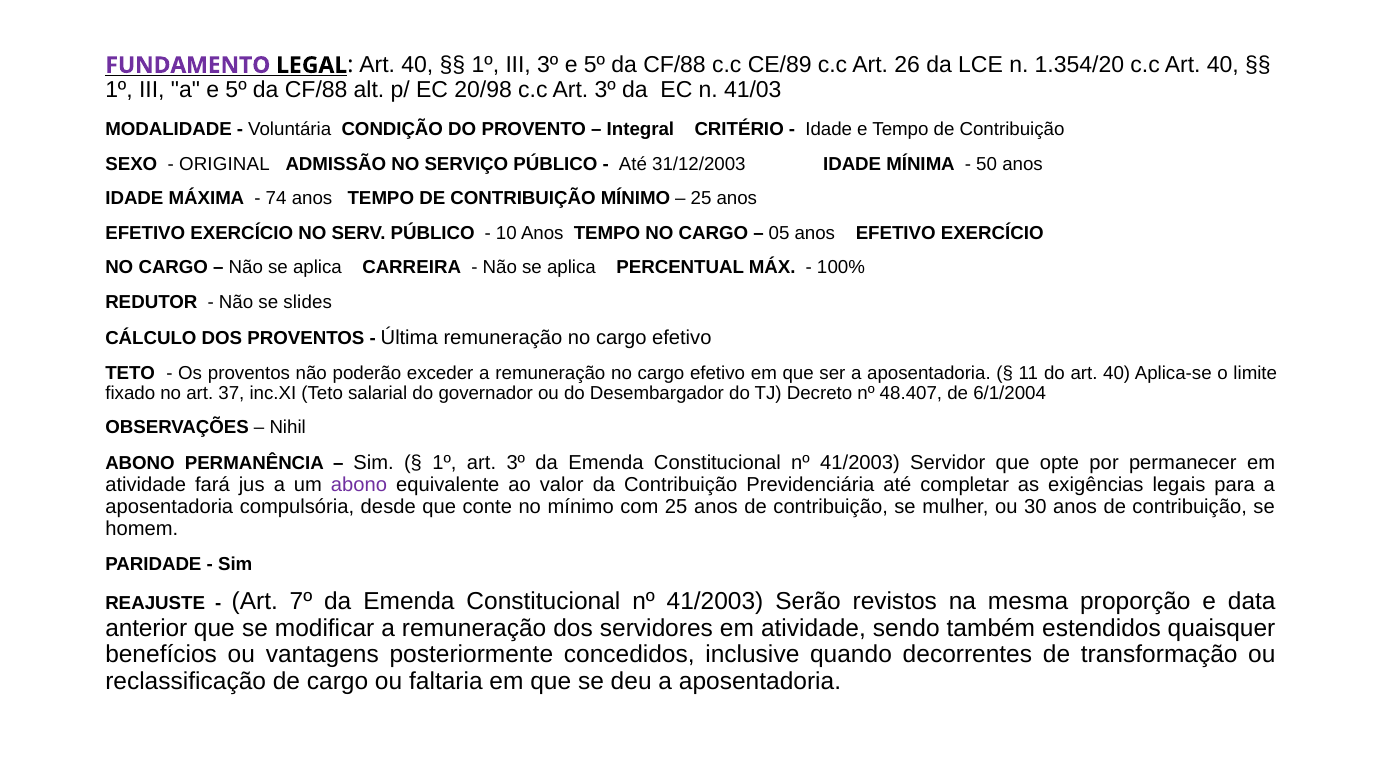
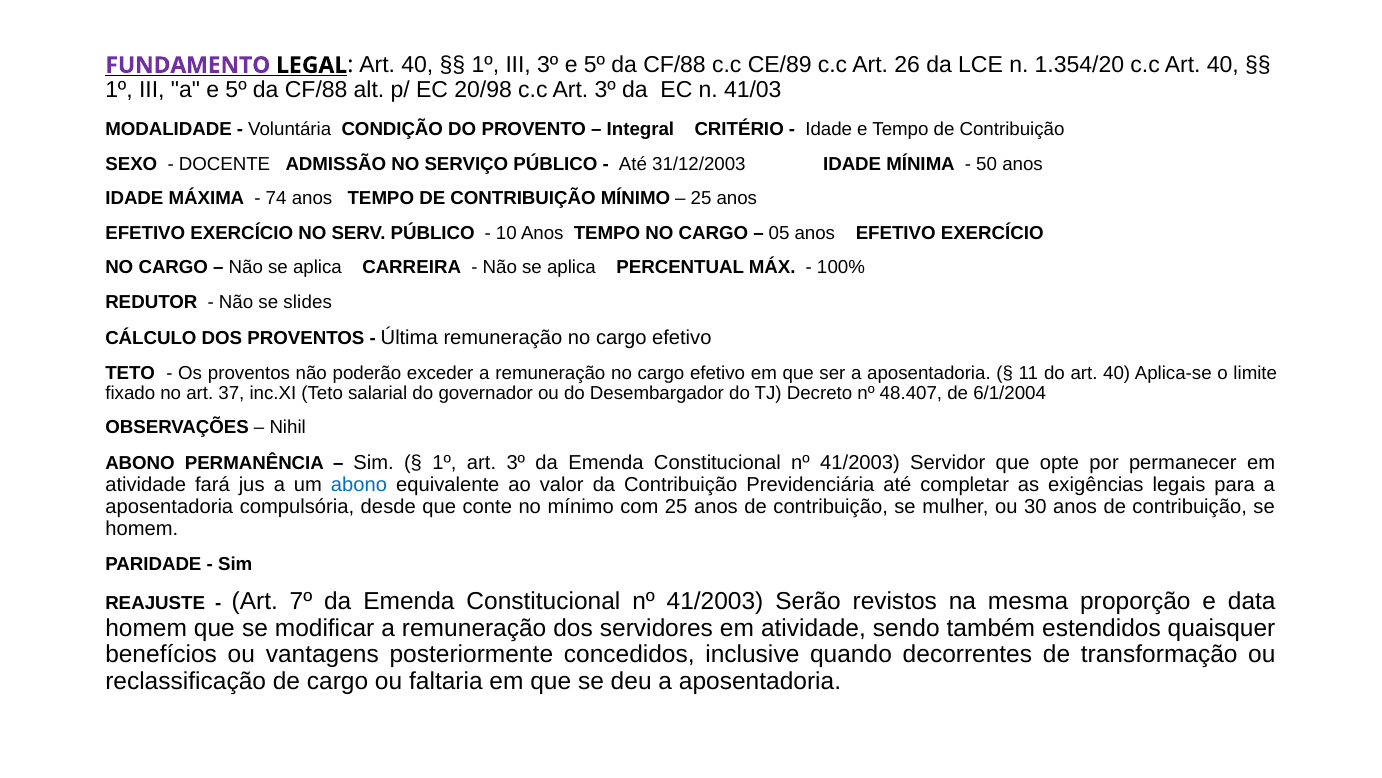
ORIGINAL: ORIGINAL -> DOCENTE (224, 164)
abono colour: purple -> blue (359, 485)
anterior: anterior -> homem (146, 628)
